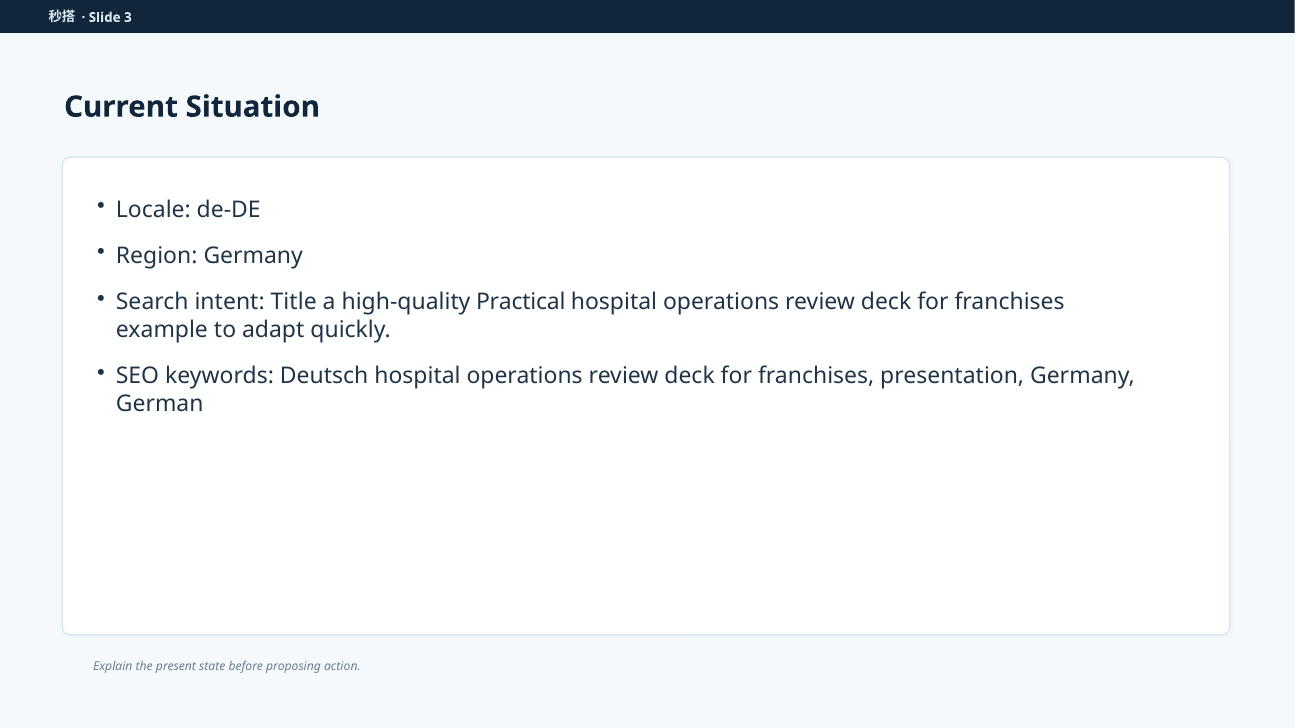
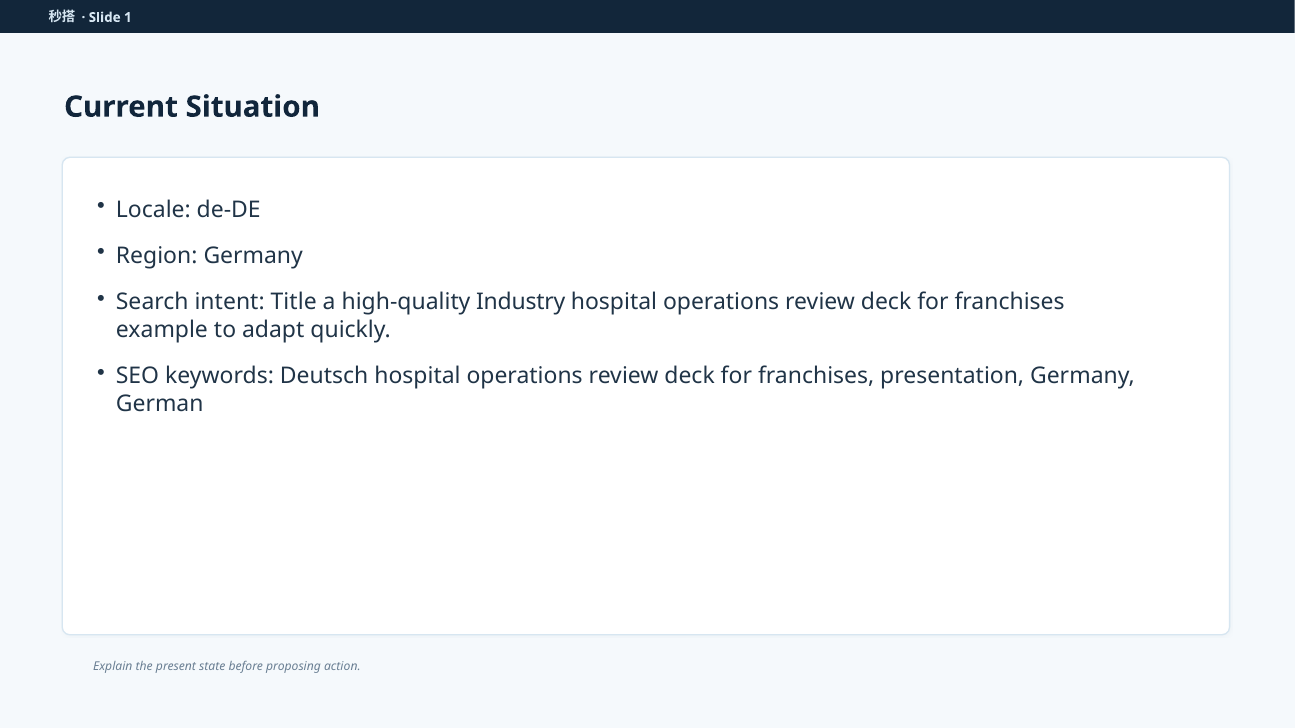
3: 3 -> 1 (128, 17)
Practical: Practical -> Industry (521, 302)
